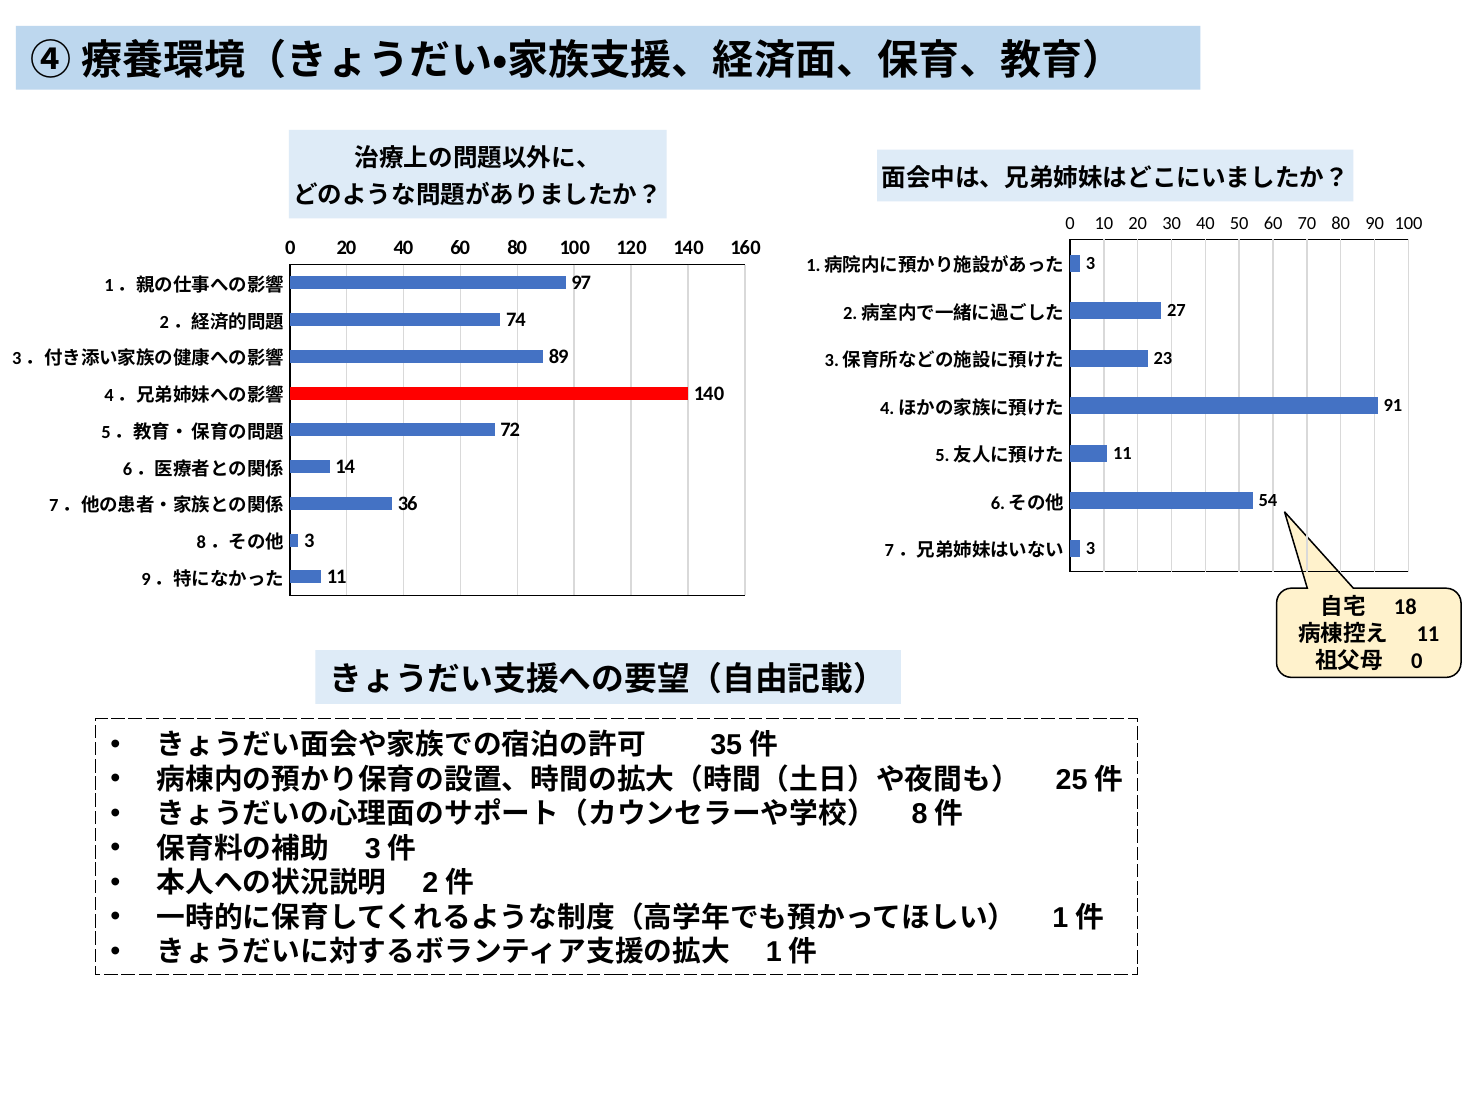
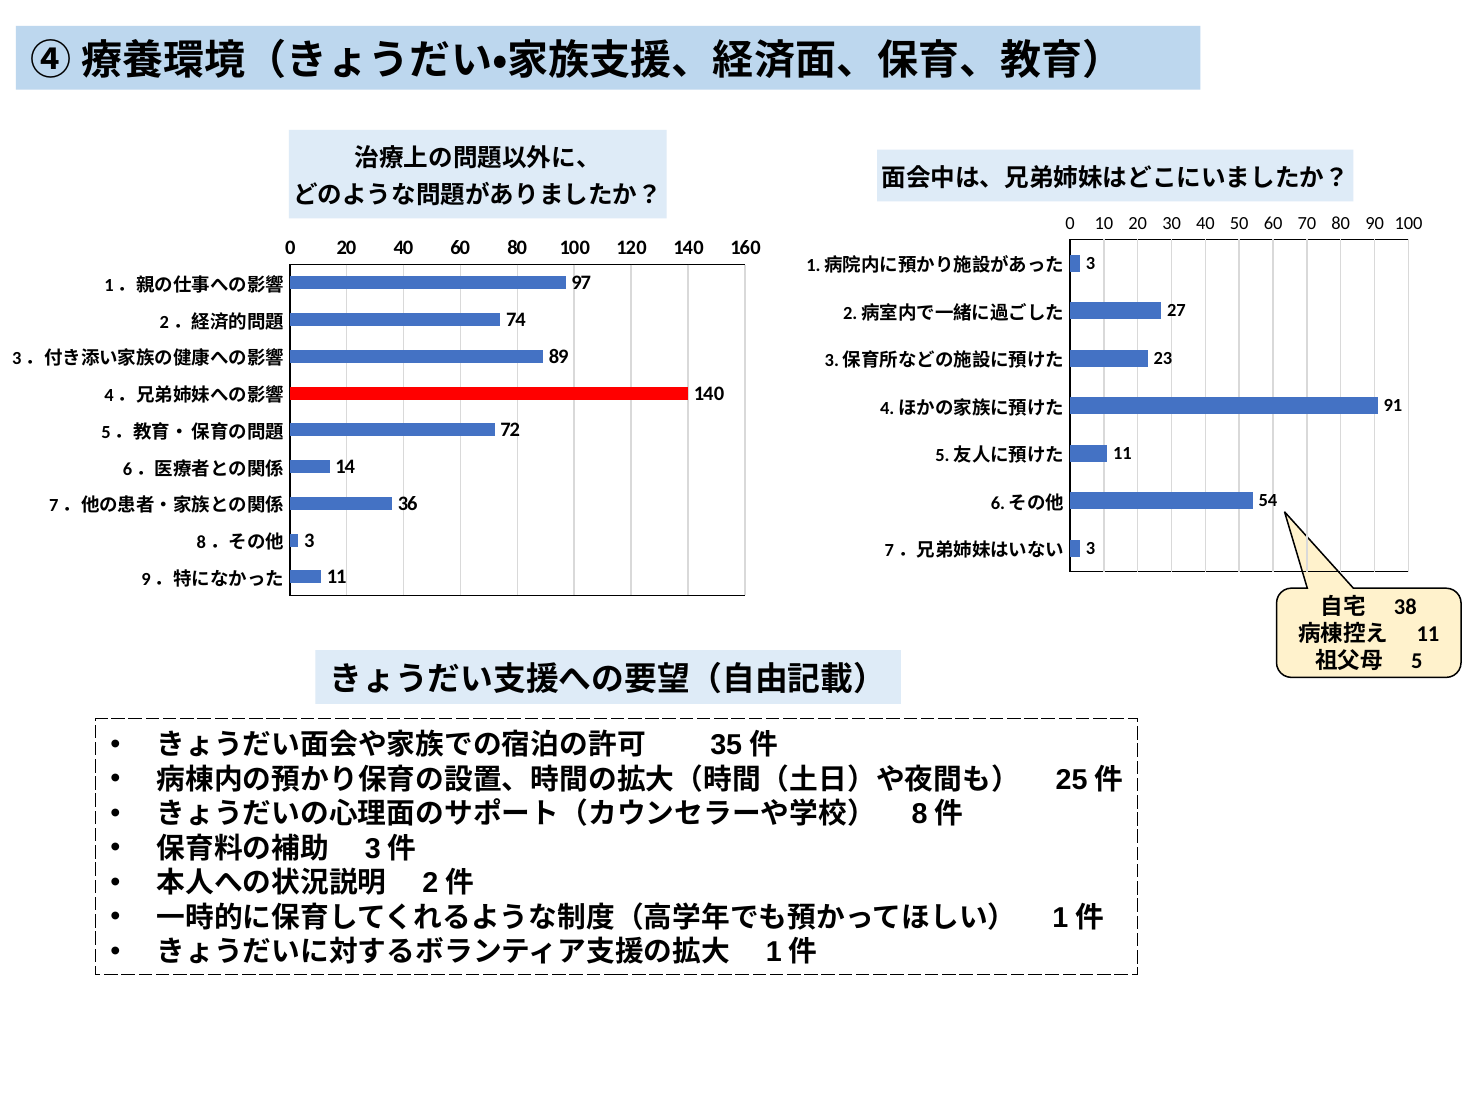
18: 18 -> 38 (1405, 607)
0: 0 -> 5 (1417, 661)
